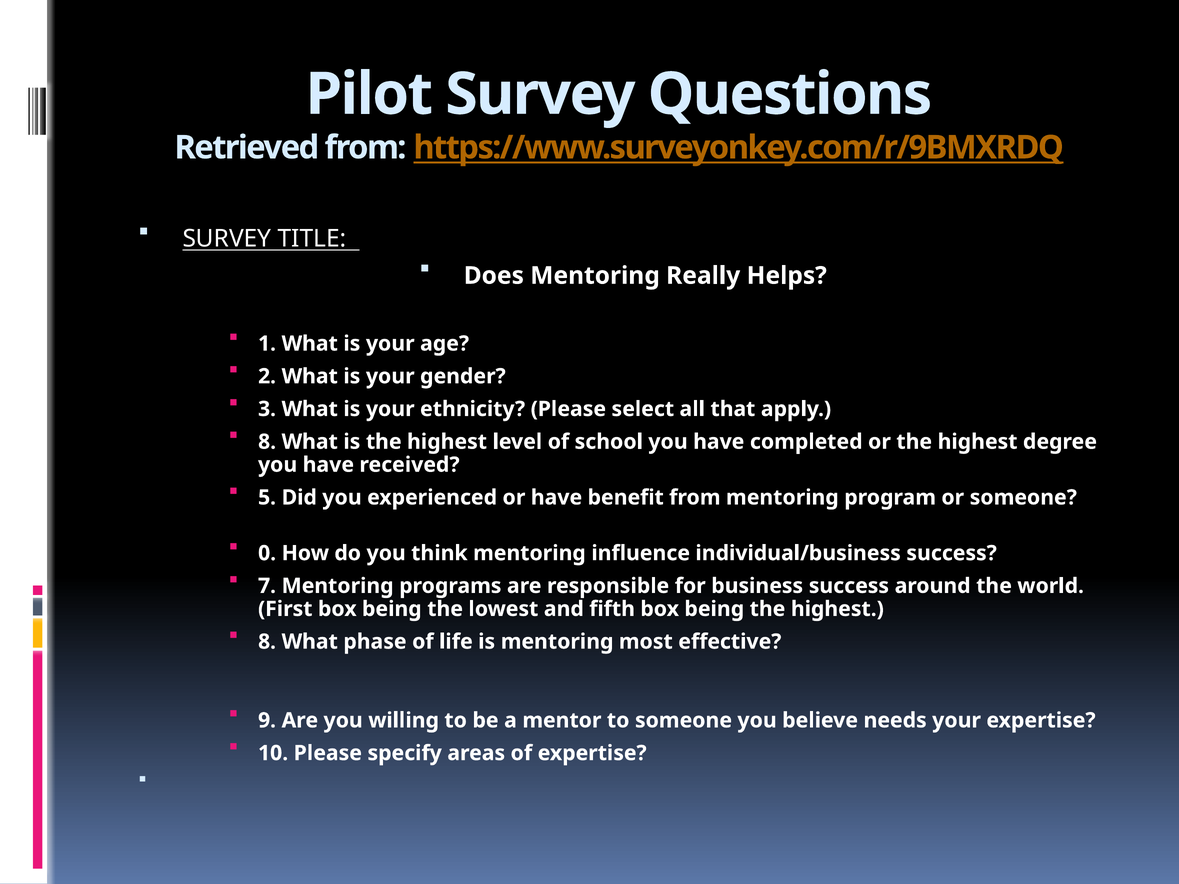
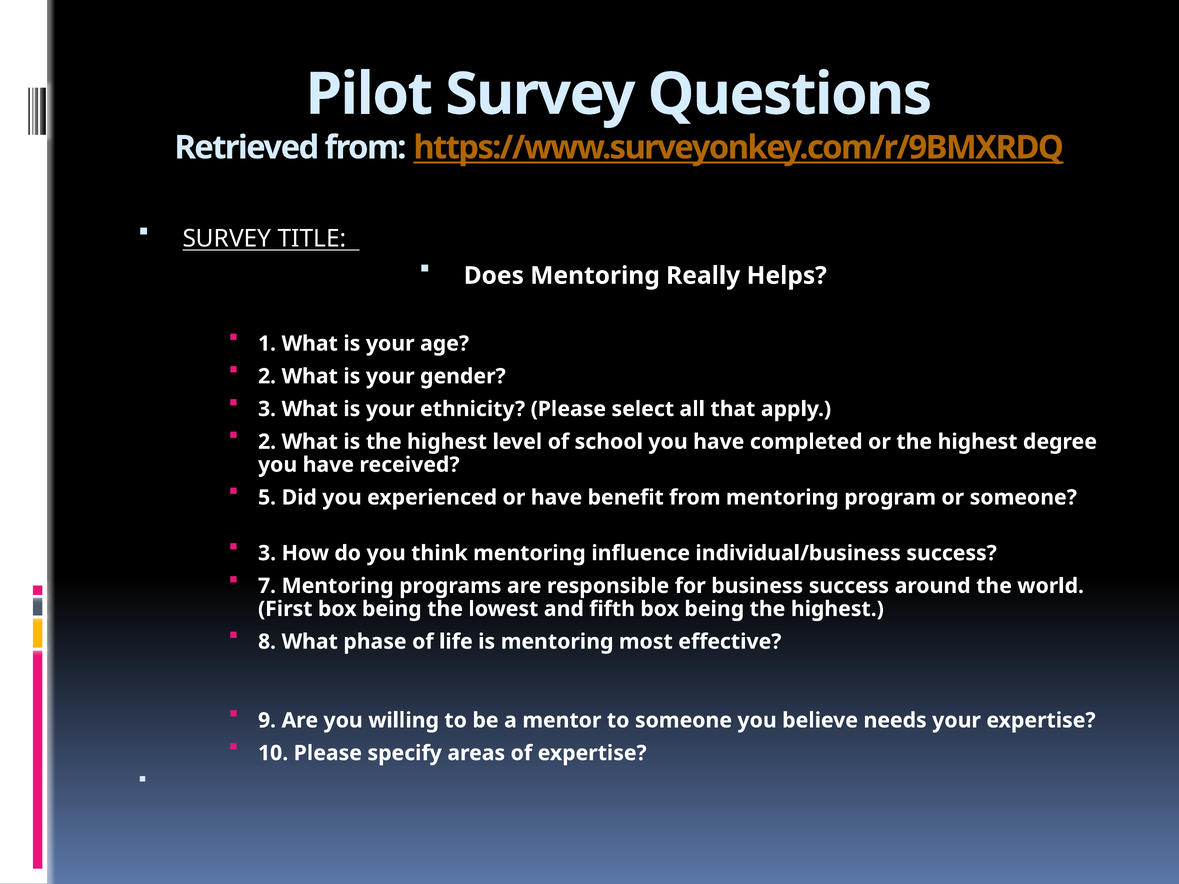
8: 8 -> 2 (267, 442)
0: 0 -> 3 (267, 553)
